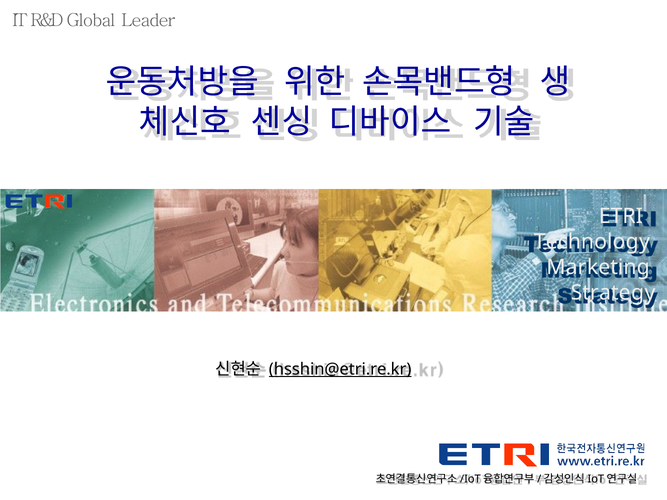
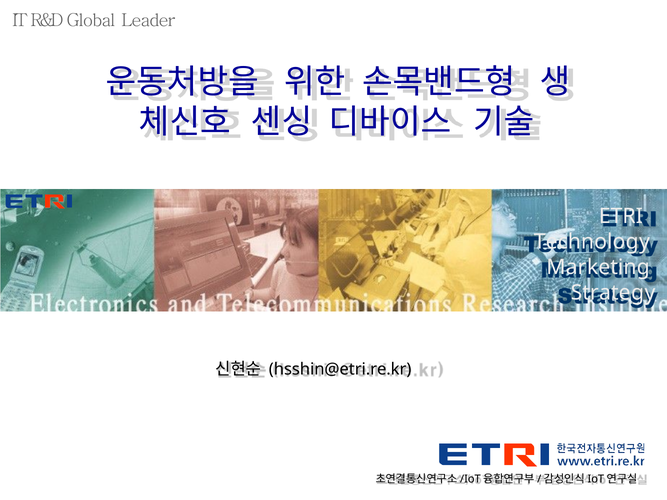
hsshin@etri.re.kr underline: present -> none (340, 370)
